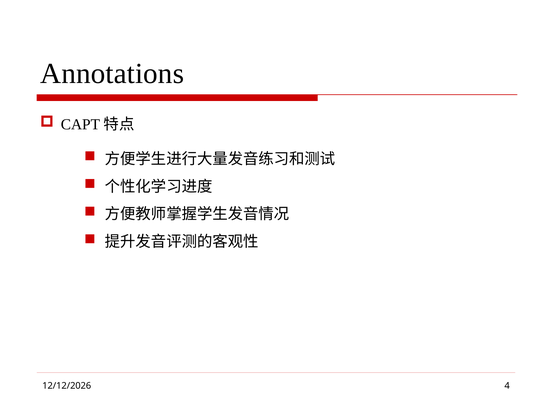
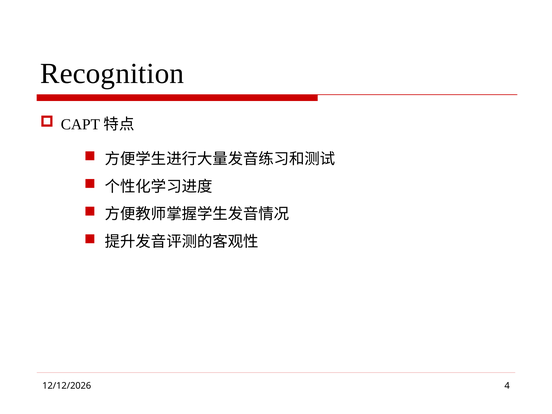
Annotations: Annotations -> Recognition (112, 74)
